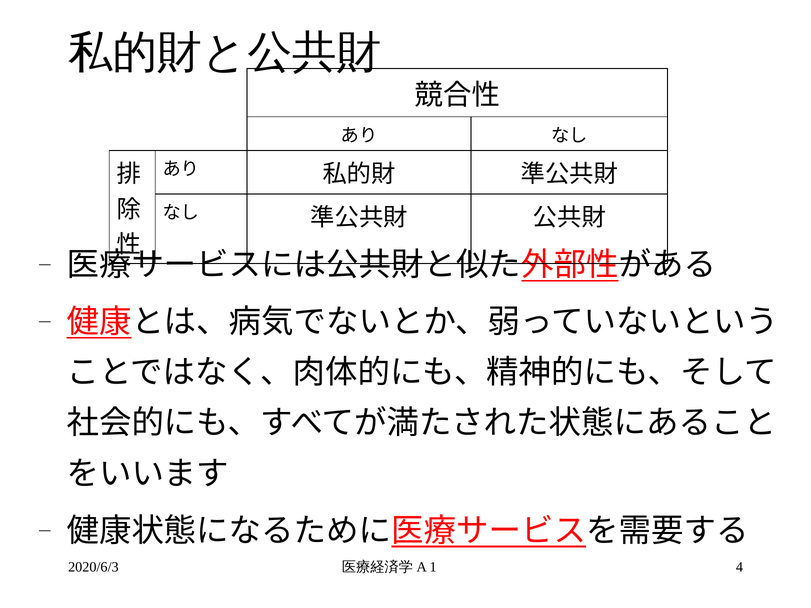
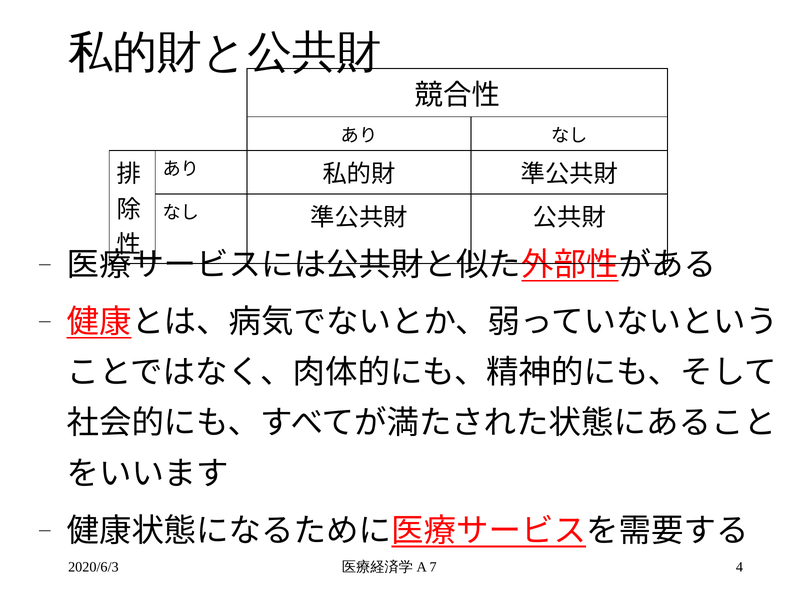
1: 1 -> 7 (433, 567)
